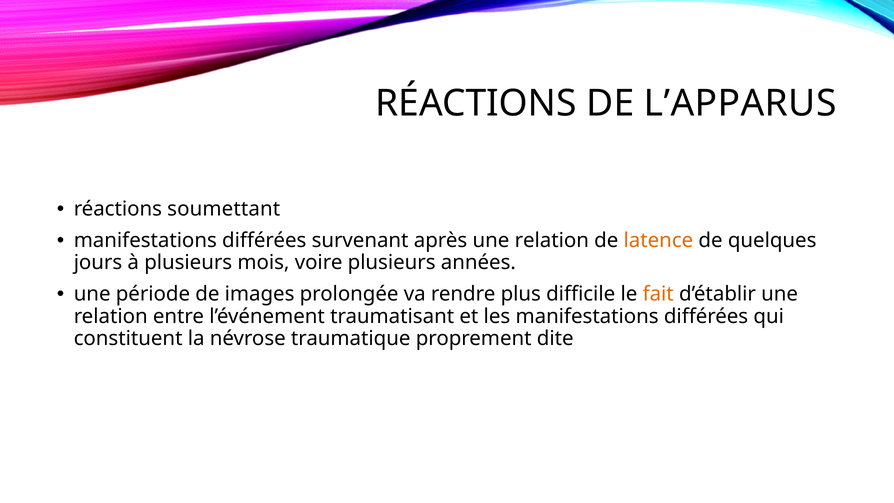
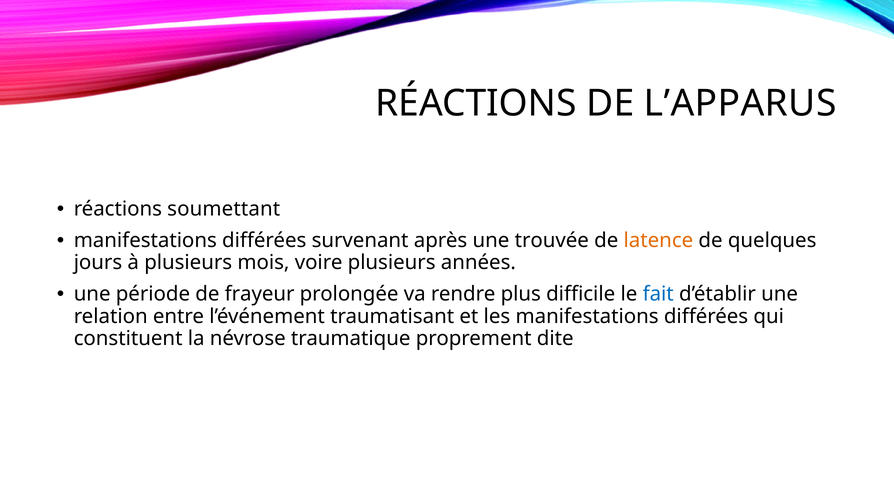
après une relation: relation -> trouvée (552, 241)
images: images -> frayeur (260, 294)
fait colour: orange -> blue (658, 294)
